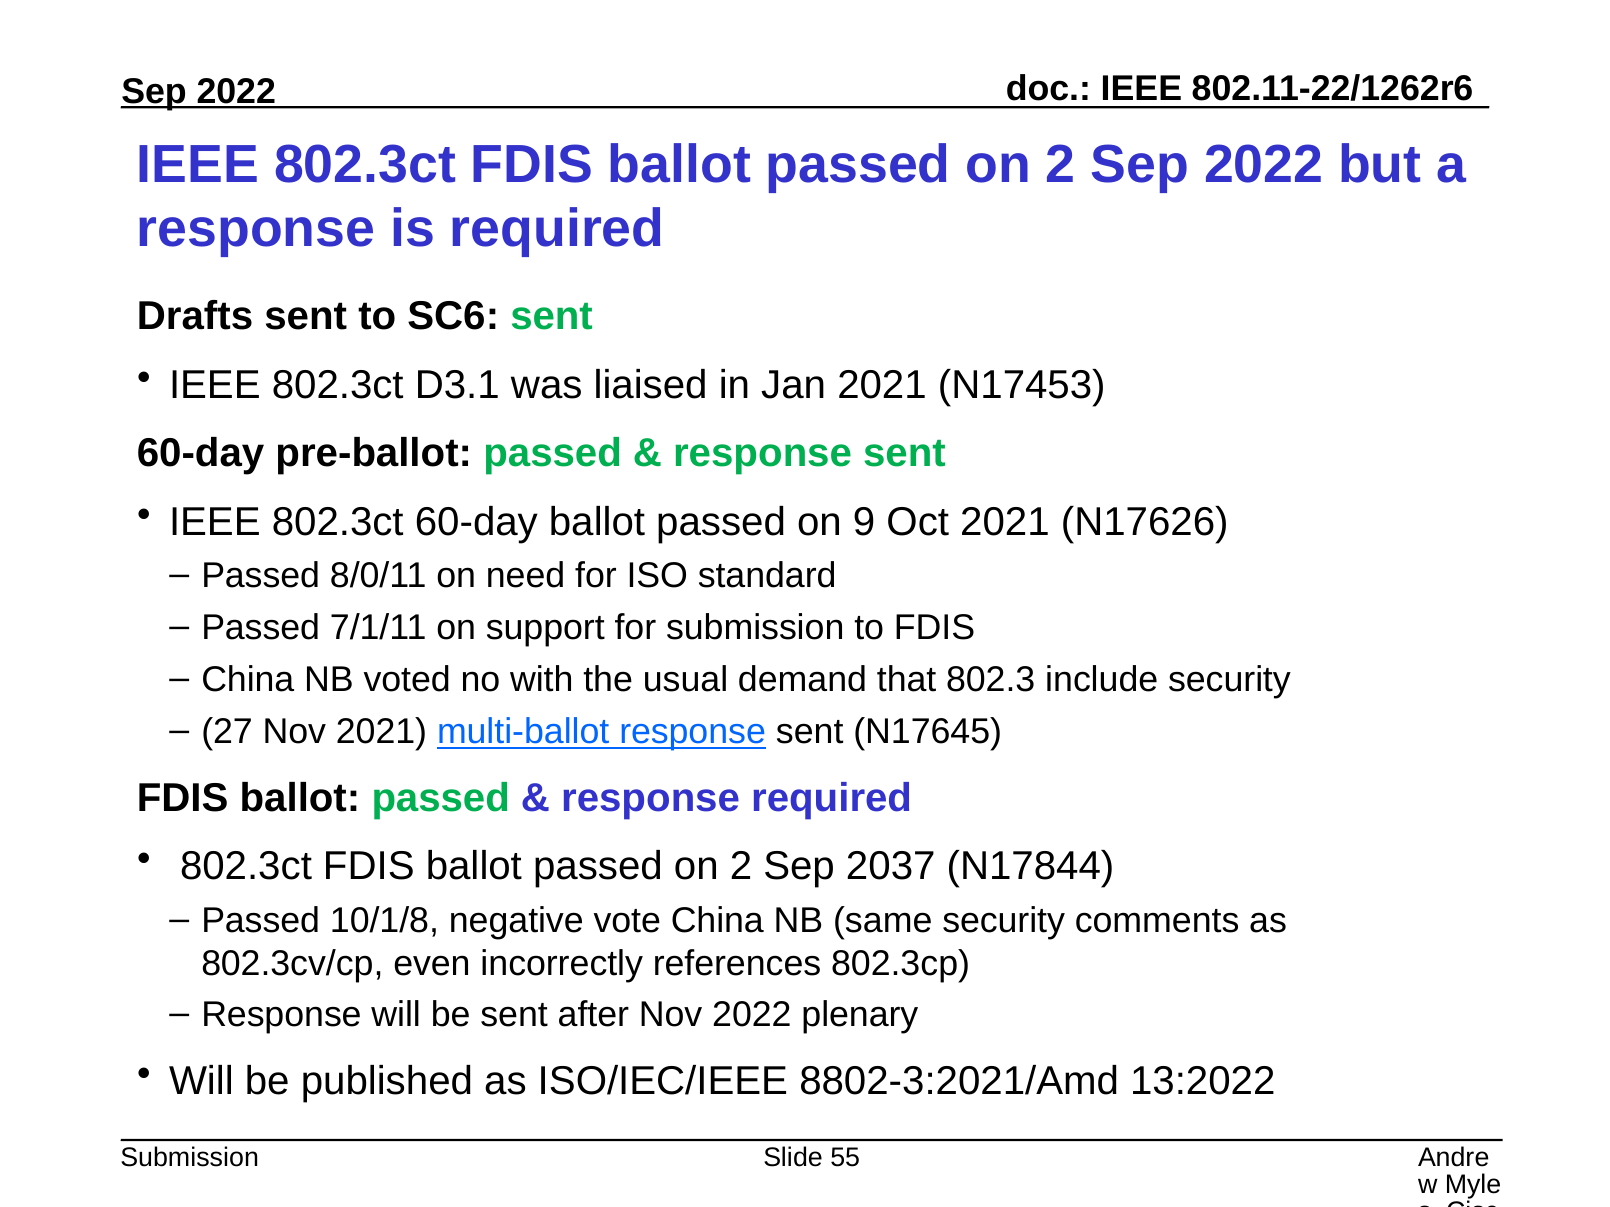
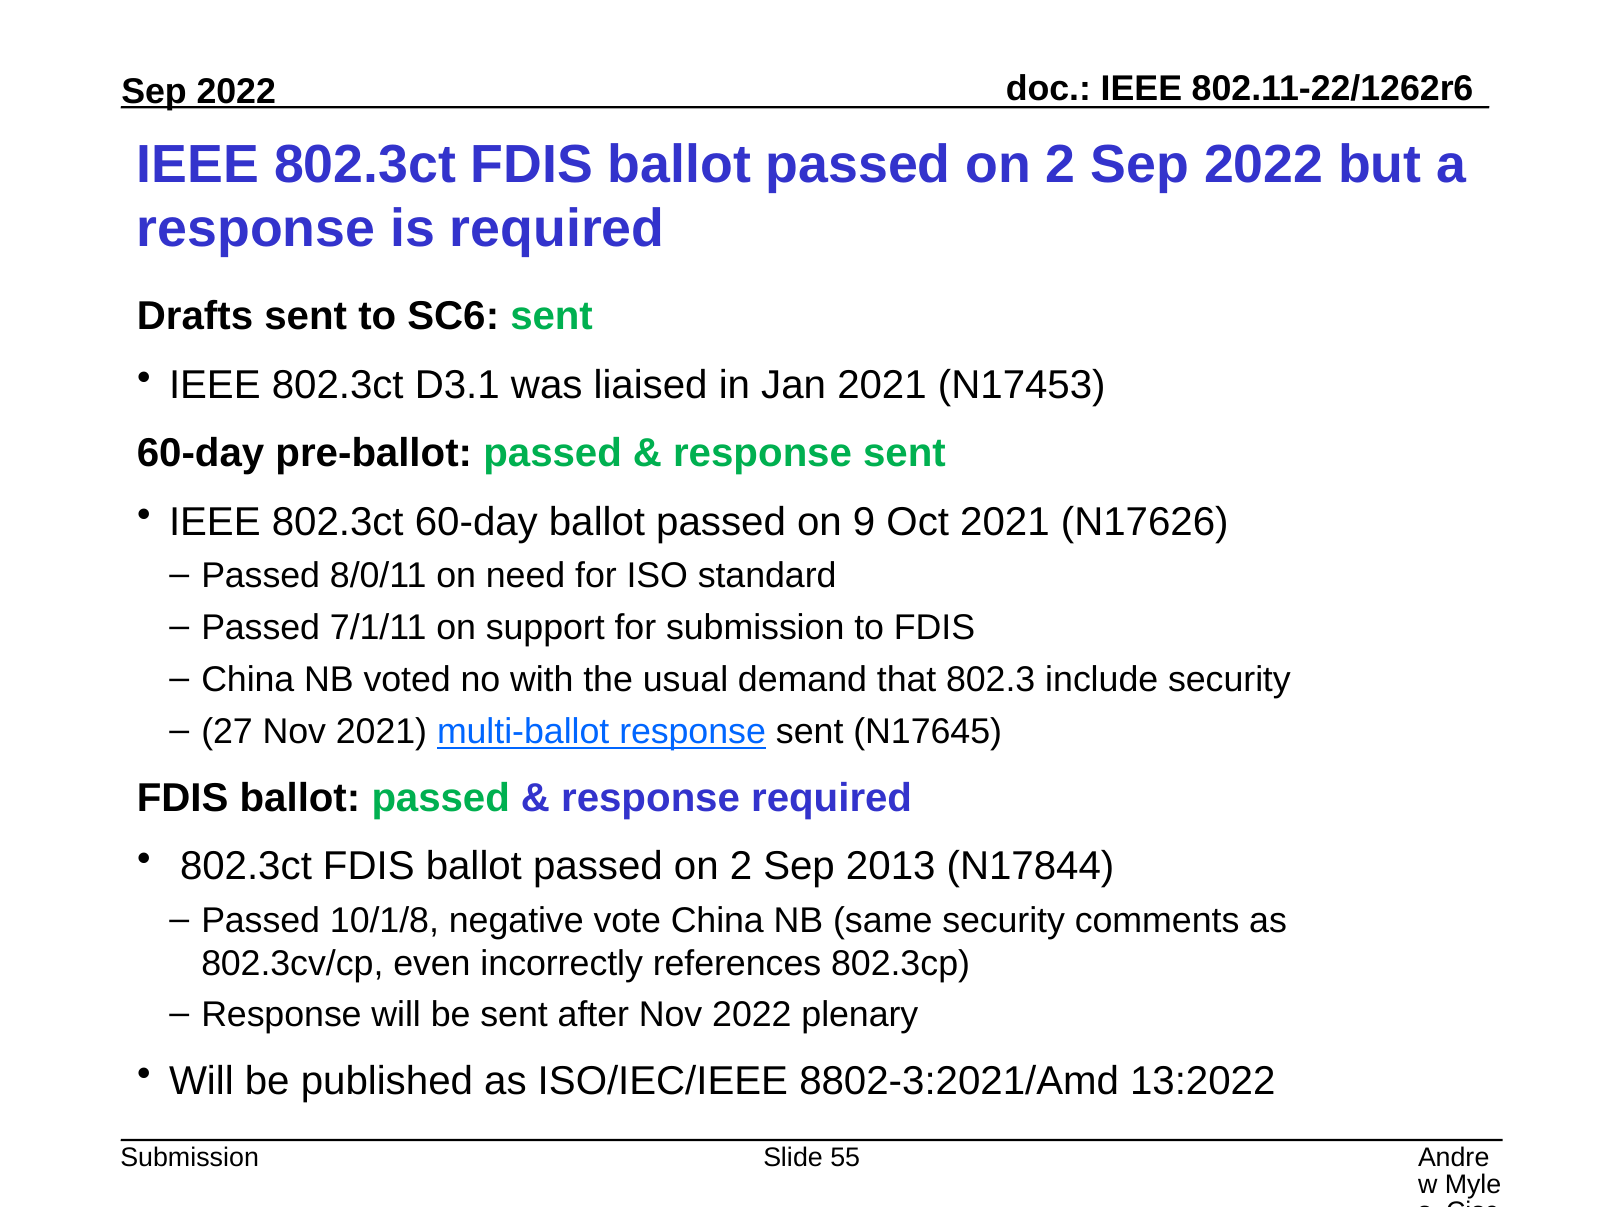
2037: 2037 -> 2013 (891, 867)
